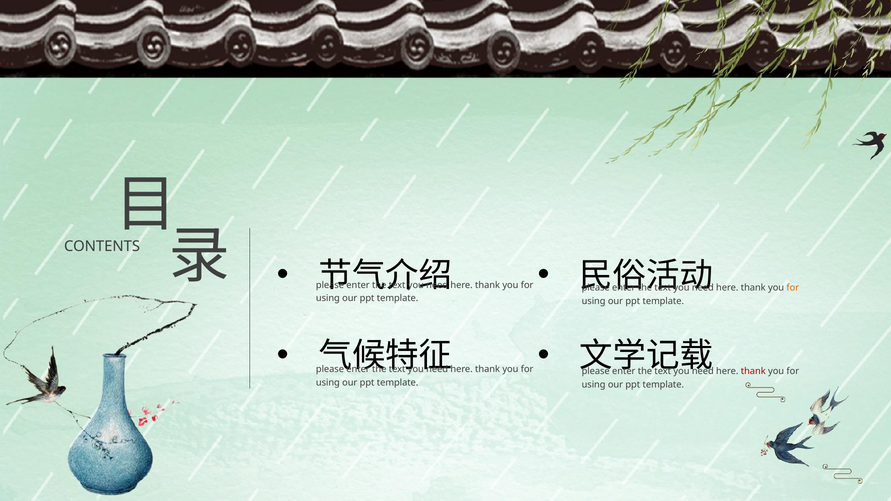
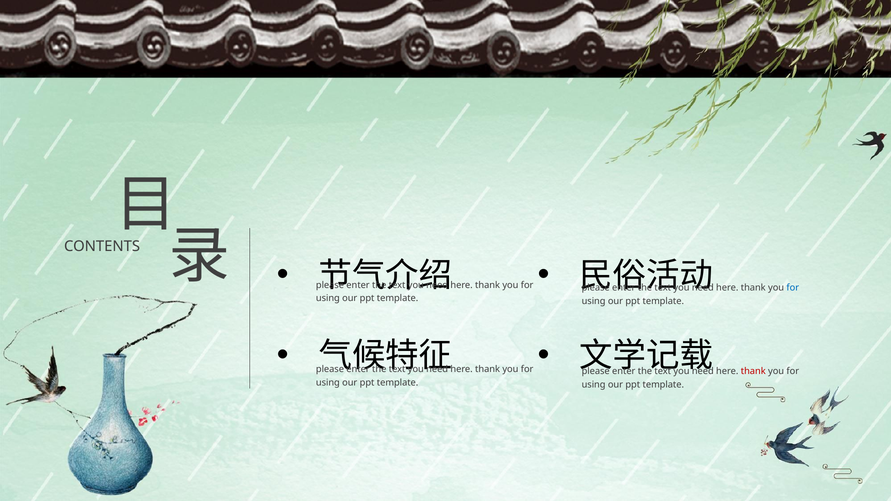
for colour: orange -> blue (793, 288)
